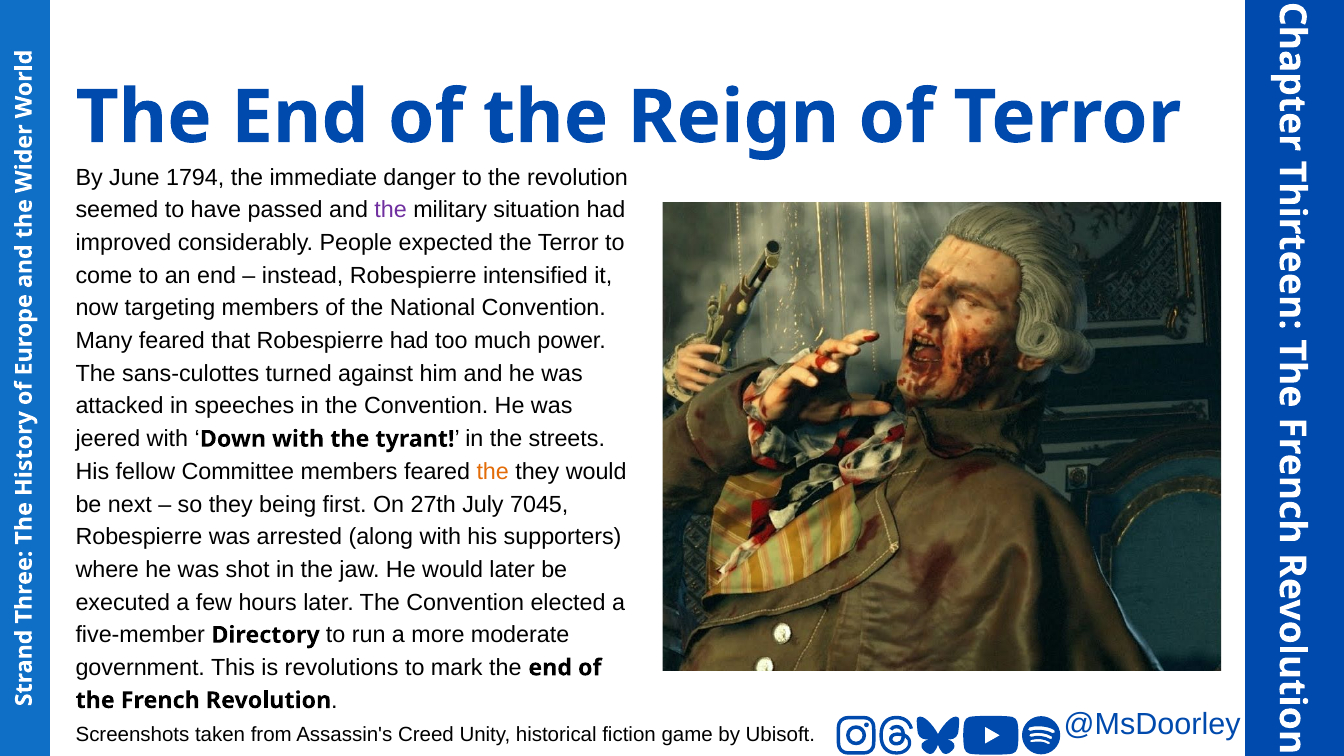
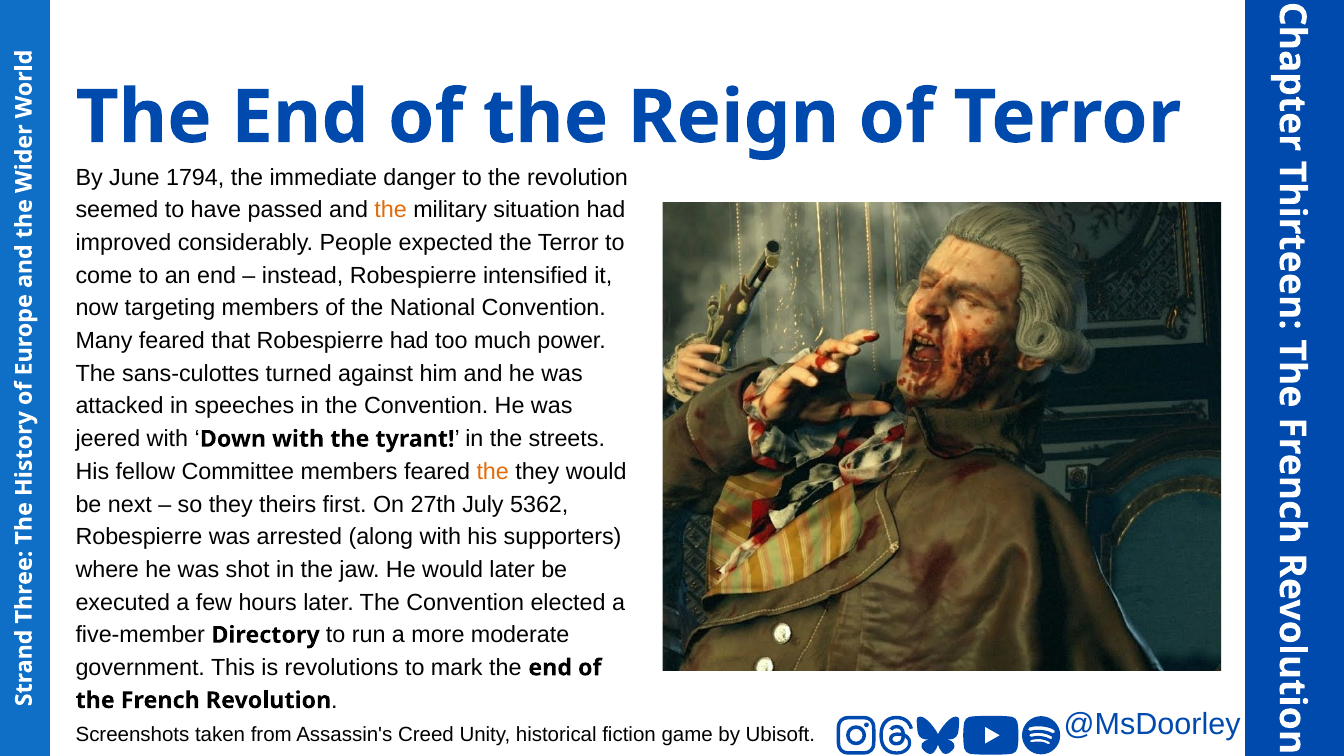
the colour: purple -> orange (391, 210)
being: being -> theirs (288, 504)
7045: 7045 -> 5362 (539, 504)
